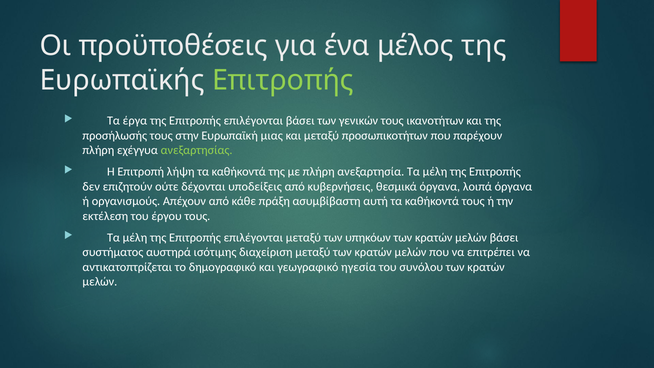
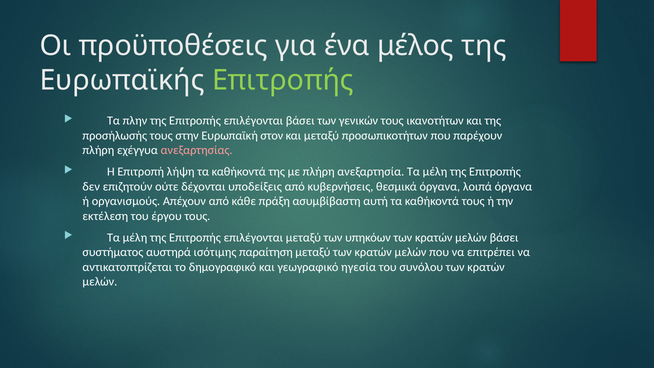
έργα: έργα -> πλην (135, 121)
μιας: μιας -> στον (272, 136)
ανεξαρτησίας colour: light green -> pink (197, 150)
διαχείριση: διαχείριση -> παραίτηση (266, 252)
